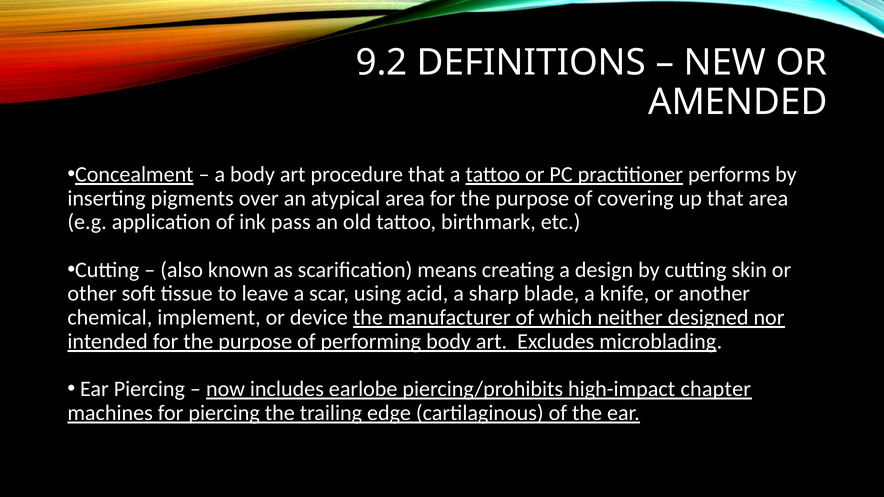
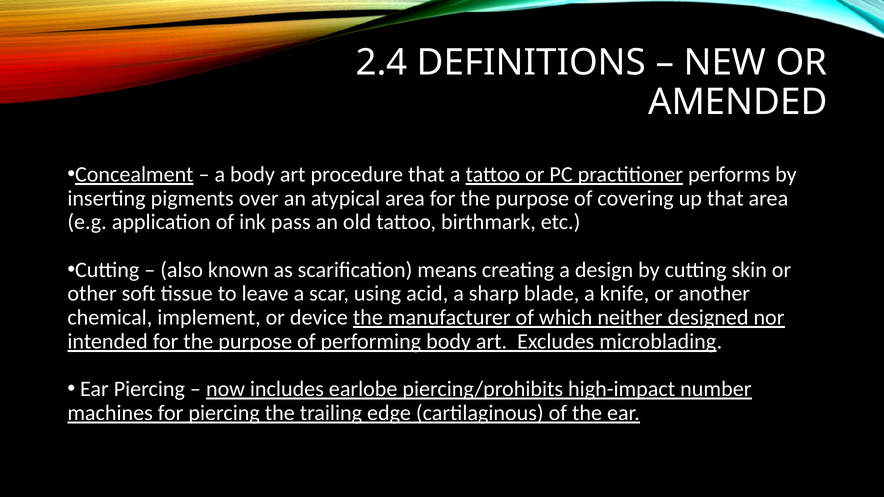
9.2: 9.2 -> 2.4 (382, 63)
chapter: chapter -> number (716, 389)
